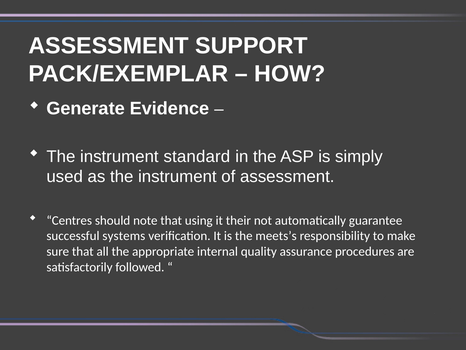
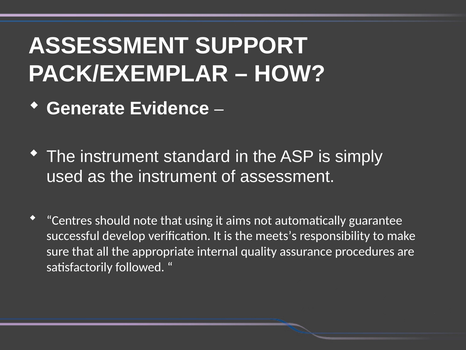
their: their -> aims (238, 220)
systems: systems -> develop (124, 236)
